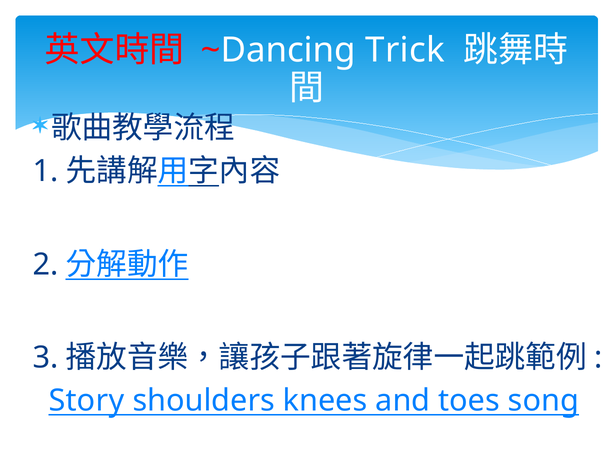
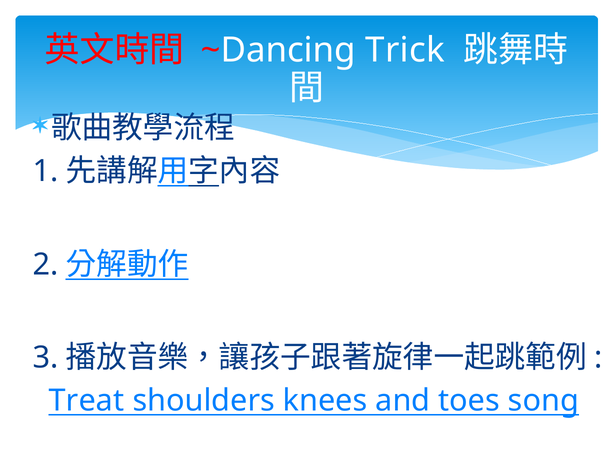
Story: Story -> Treat (86, 401)
